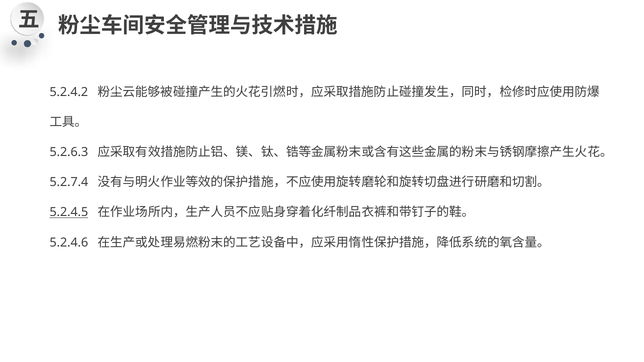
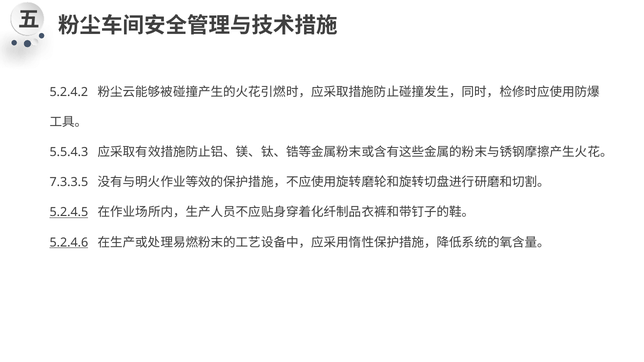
5.2.6.3: 5.2.6.3 -> 5.5.4.3 (69, 152)
5.2.7.4: 5.2.7.4 -> 7.3.3.5 (69, 182)
5.2.4.6 underline: none -> present (69, 243)
